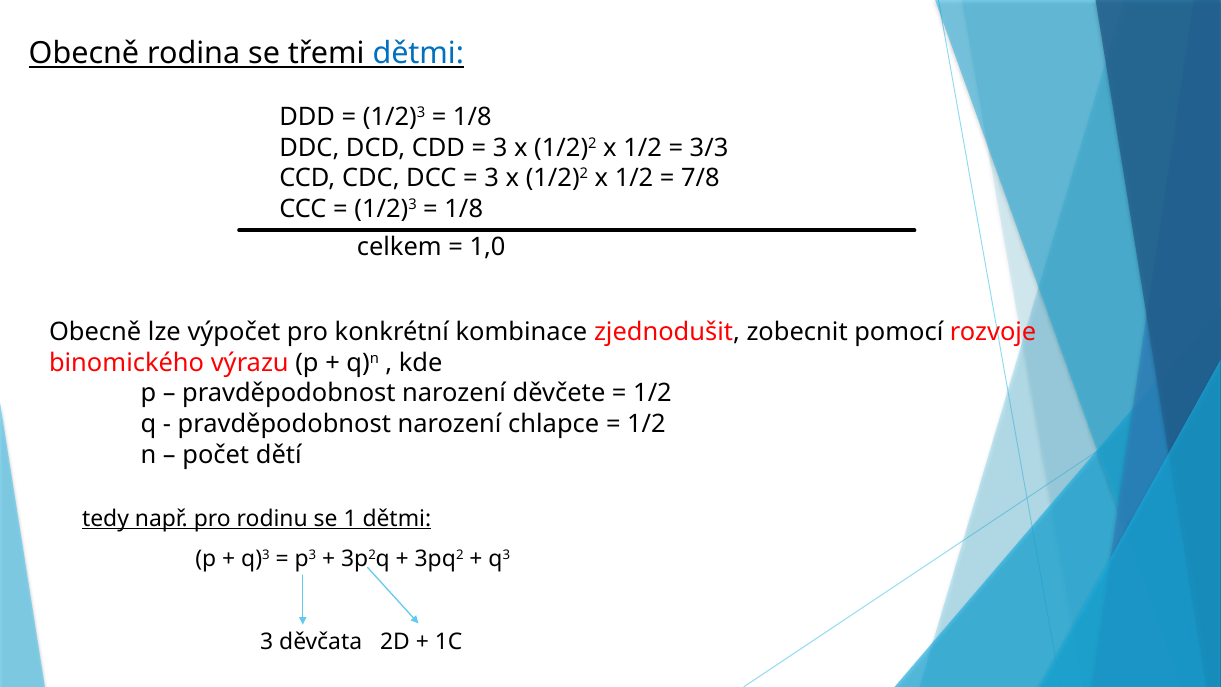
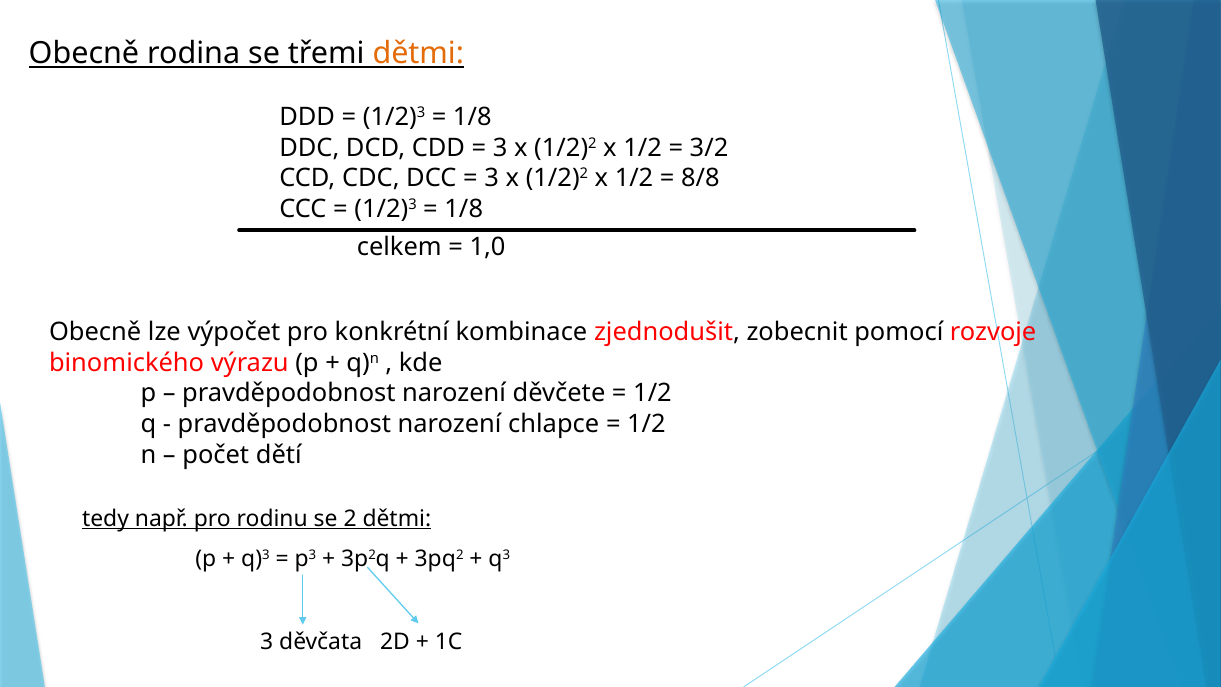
dětmi colour: blue -> orange (418, 53)
3/3: 3/3 -> 3/2 (709, 148)
7/8: 7/8 -> 8/8 (700, 178)
1: 1 -> 2 (350, 518)
